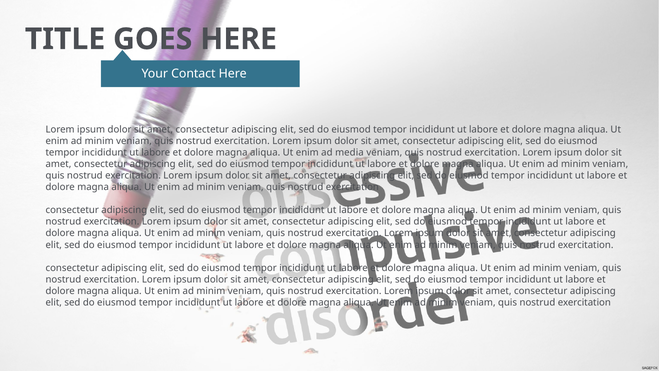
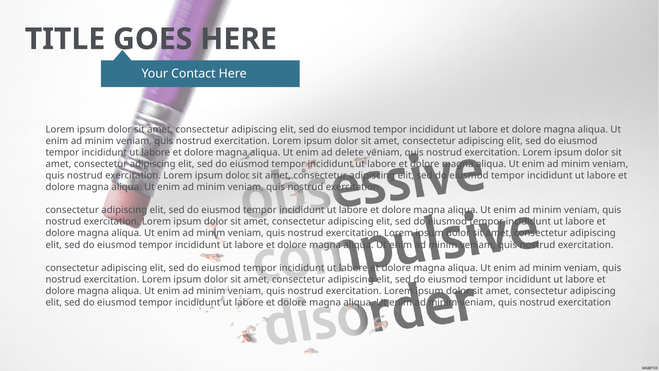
media: media -> delete (349, 152)
